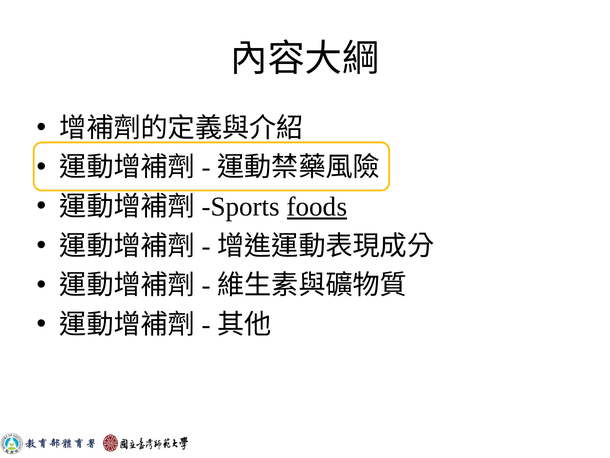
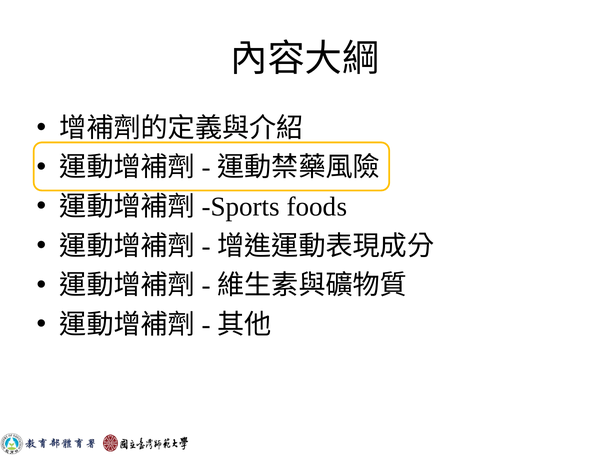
foods underline: present -> none (317, 207)
